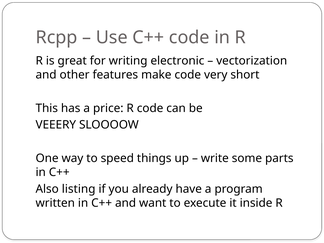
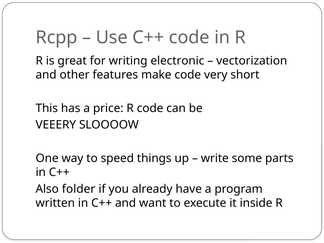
listing: listing -> folder (79, 189)
